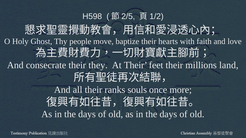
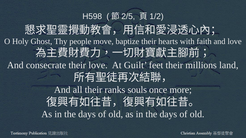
their they: they -> love (98, 65)
At Their: Their -> Guilt (136, 65)
